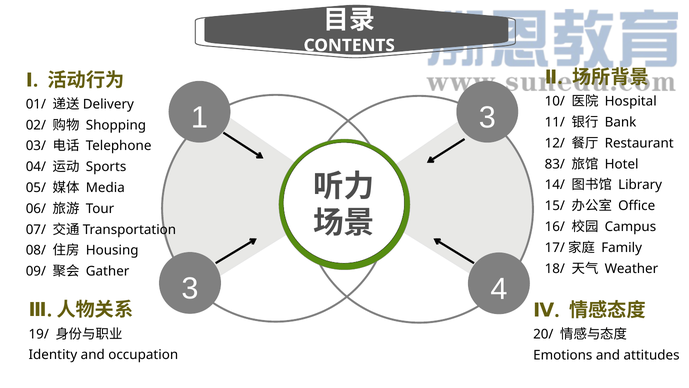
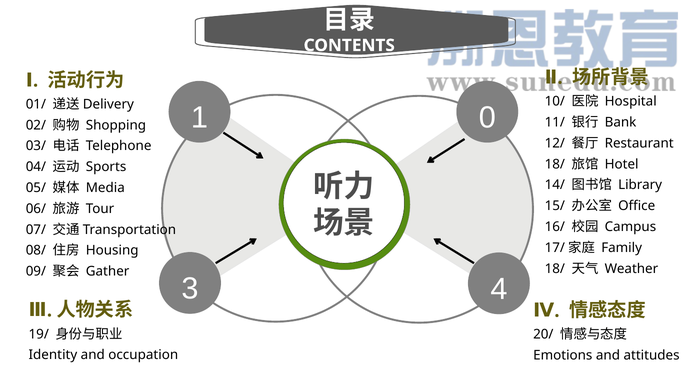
1 3: 3 -> 0 (487, 117)
83/: 83/ -> 18/ (555, 164)
